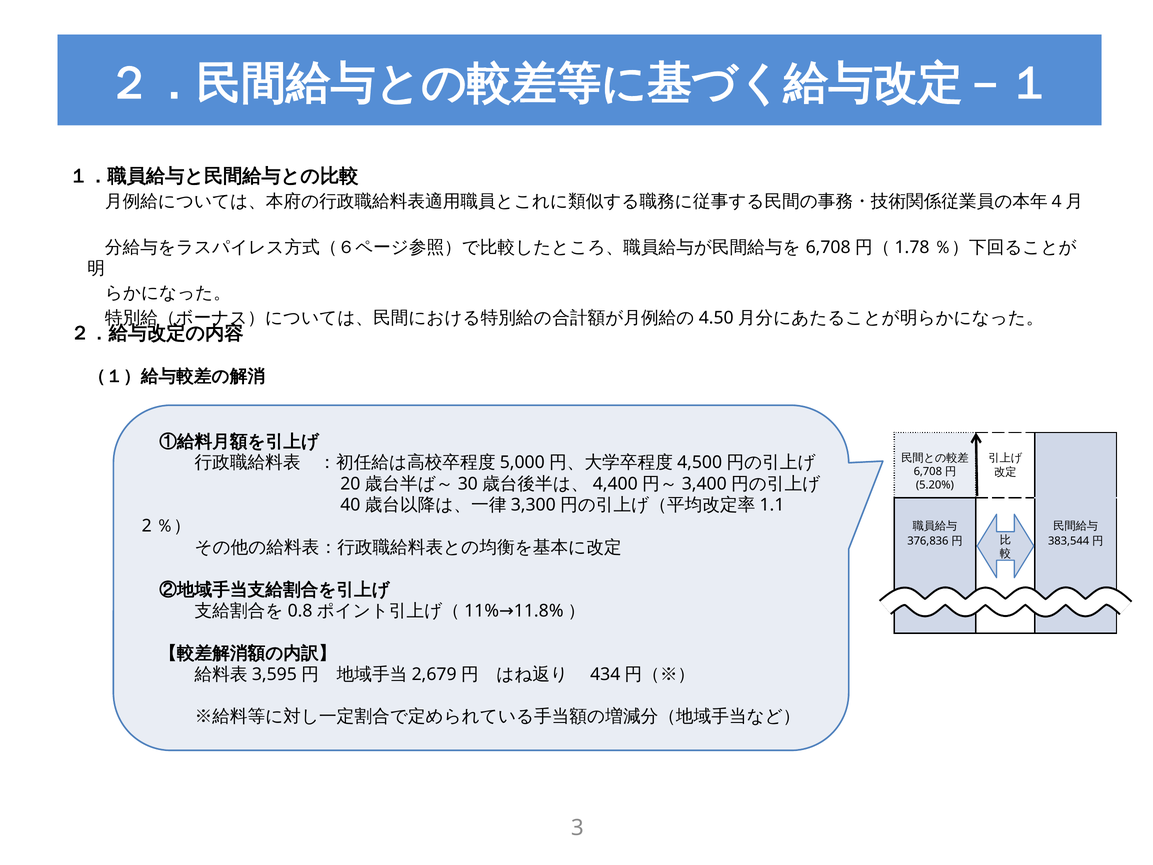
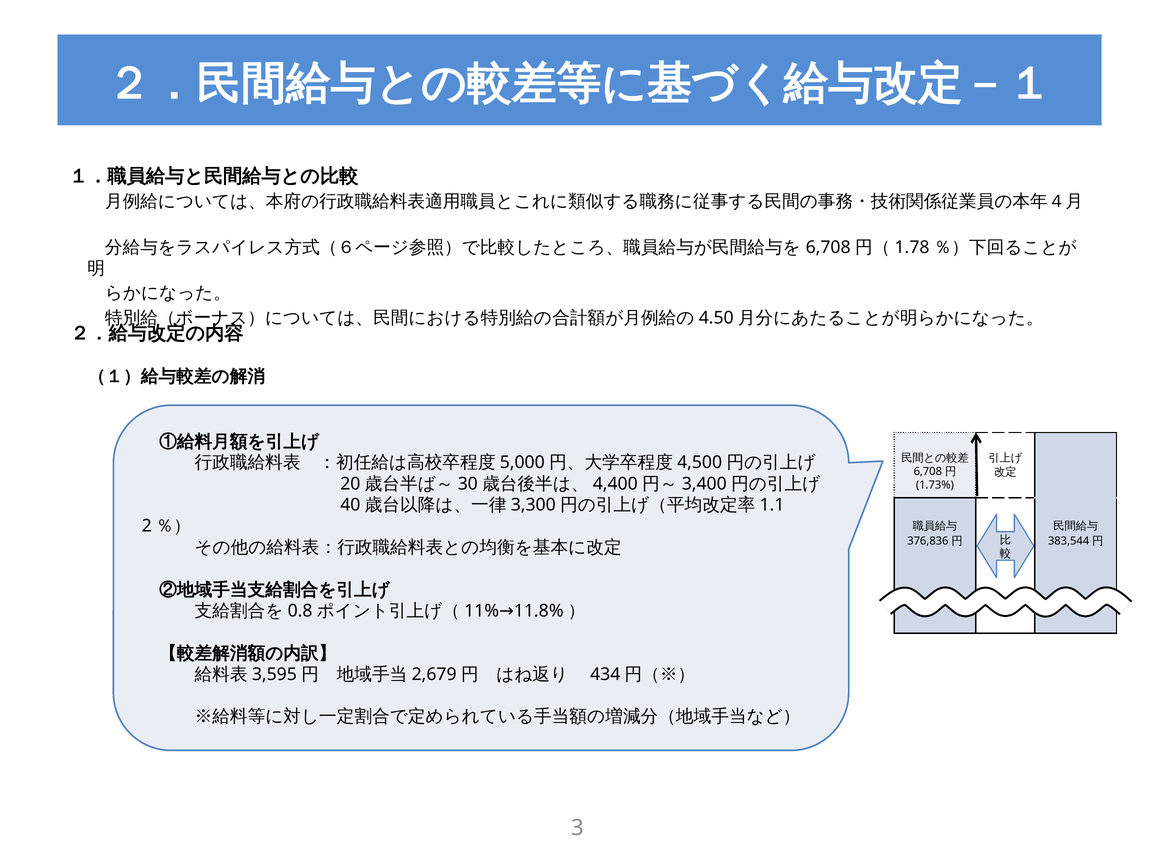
5.20%: 5.20% -> 1.73% (935, 485)
